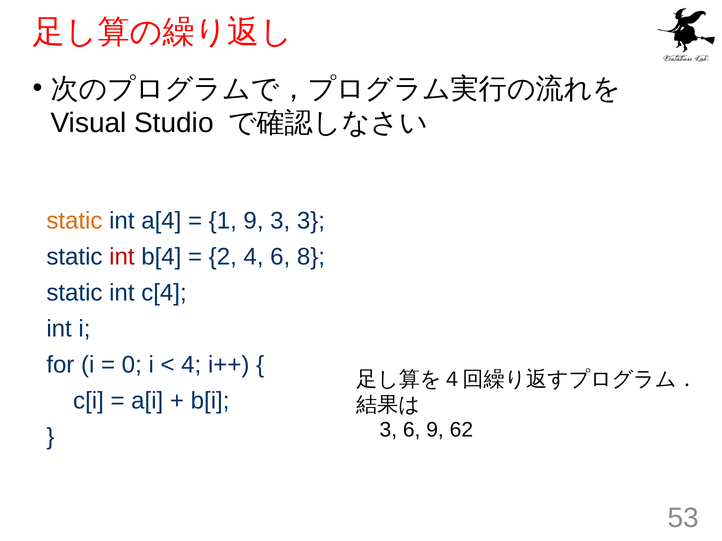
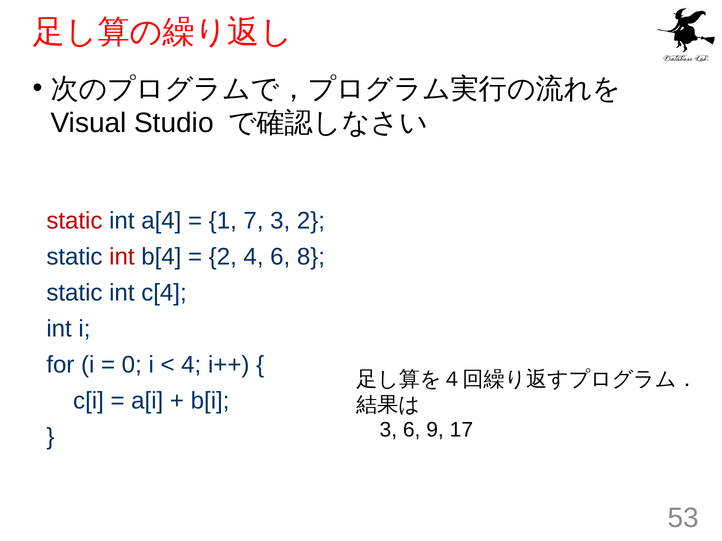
static colour: orange -> red (74, 221)
1 9: 9 -> 7 (254, 221)
3 3: 3 -> 2 (311, 221)
62: 62 -> 17 (461, 430)
